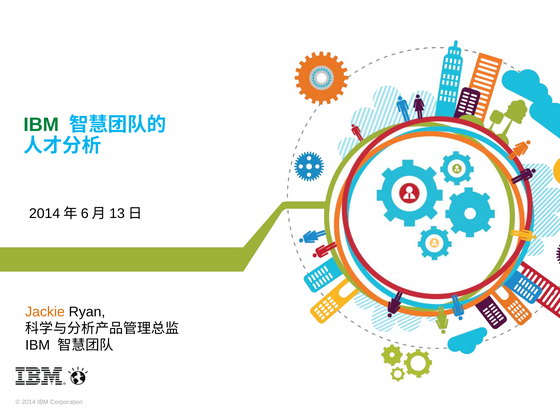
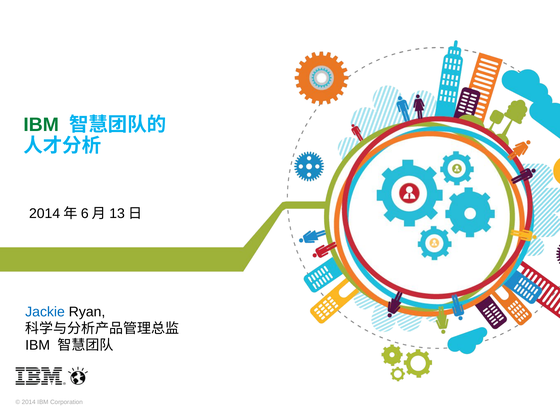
Jackie colour: orange -> blue (45, 312)
